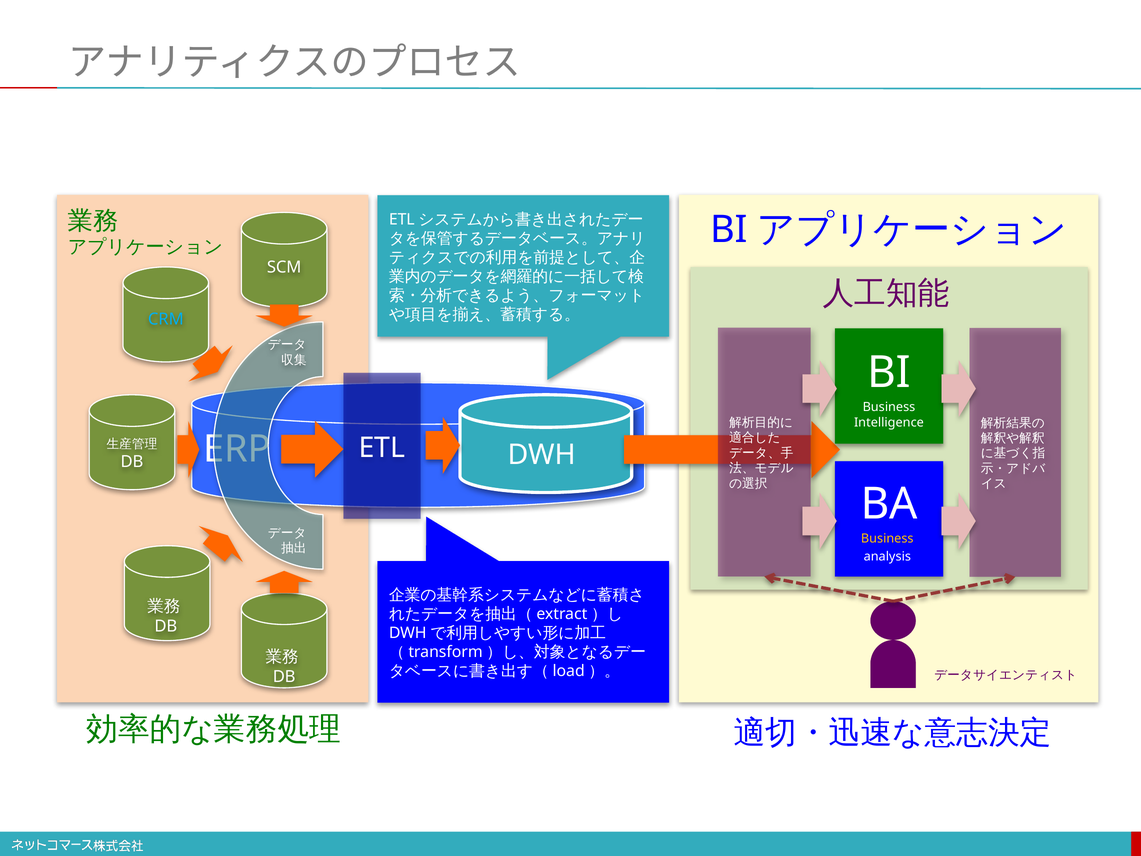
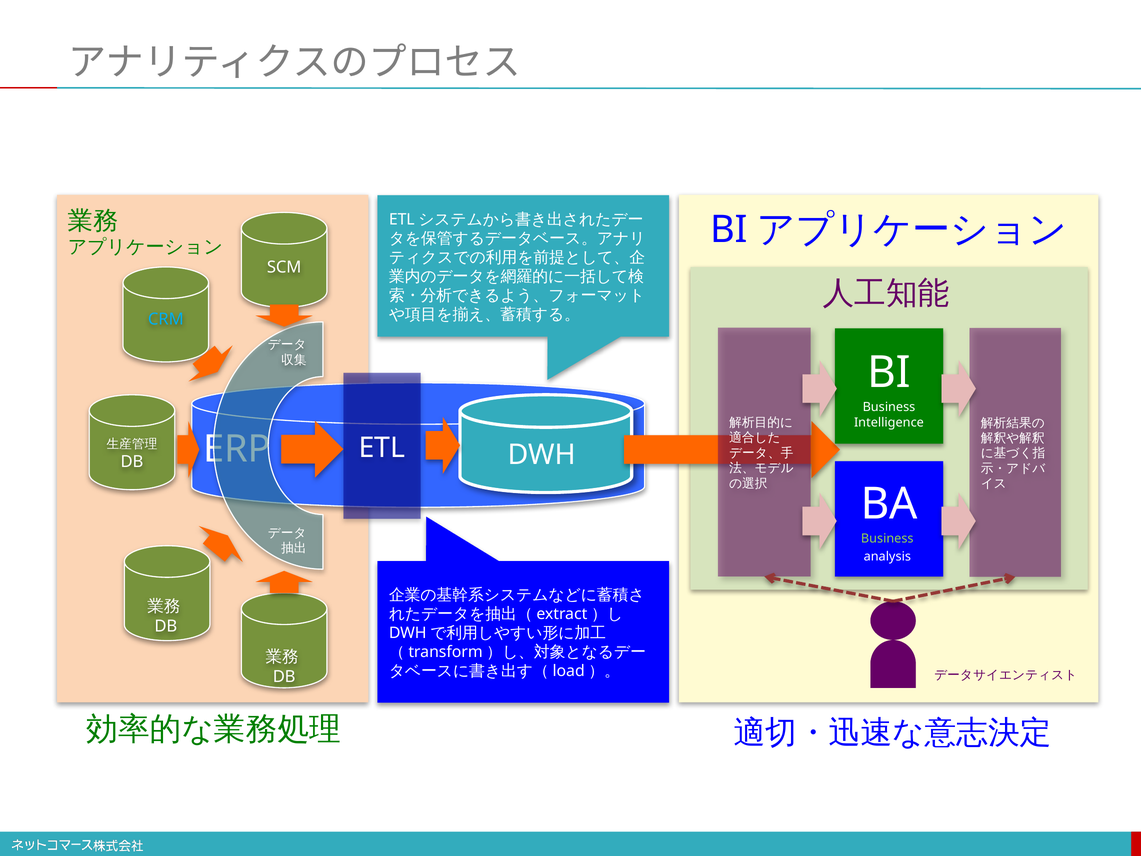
Business colour: yellow -> light green (887, 539)
